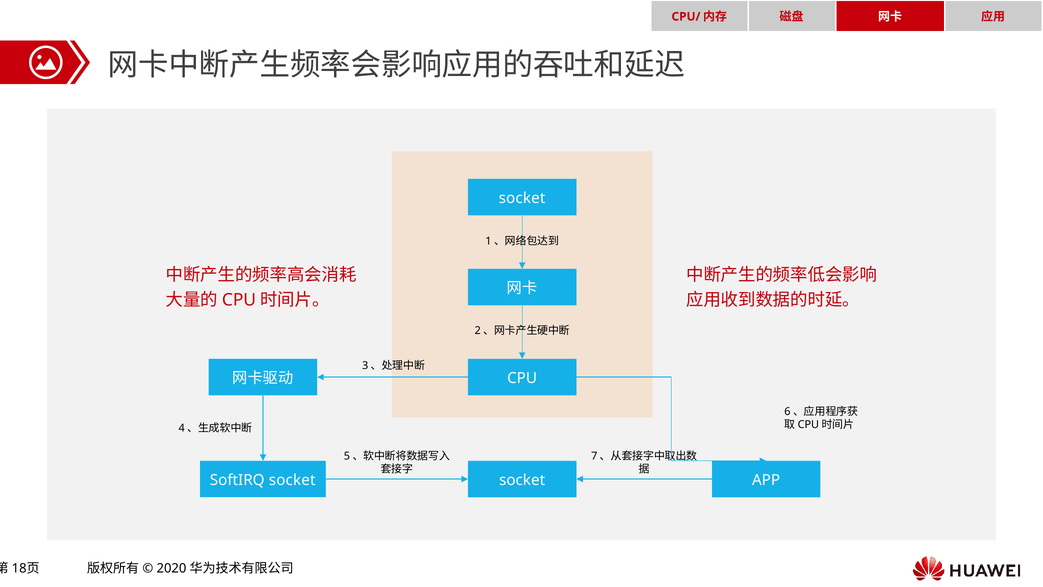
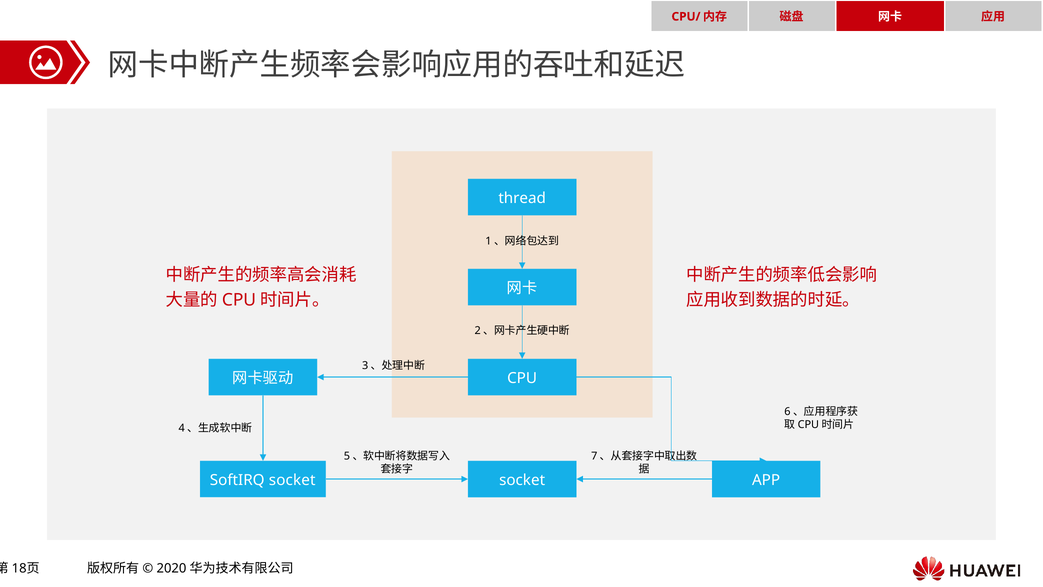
socket: socket -> thread (522, 198)
